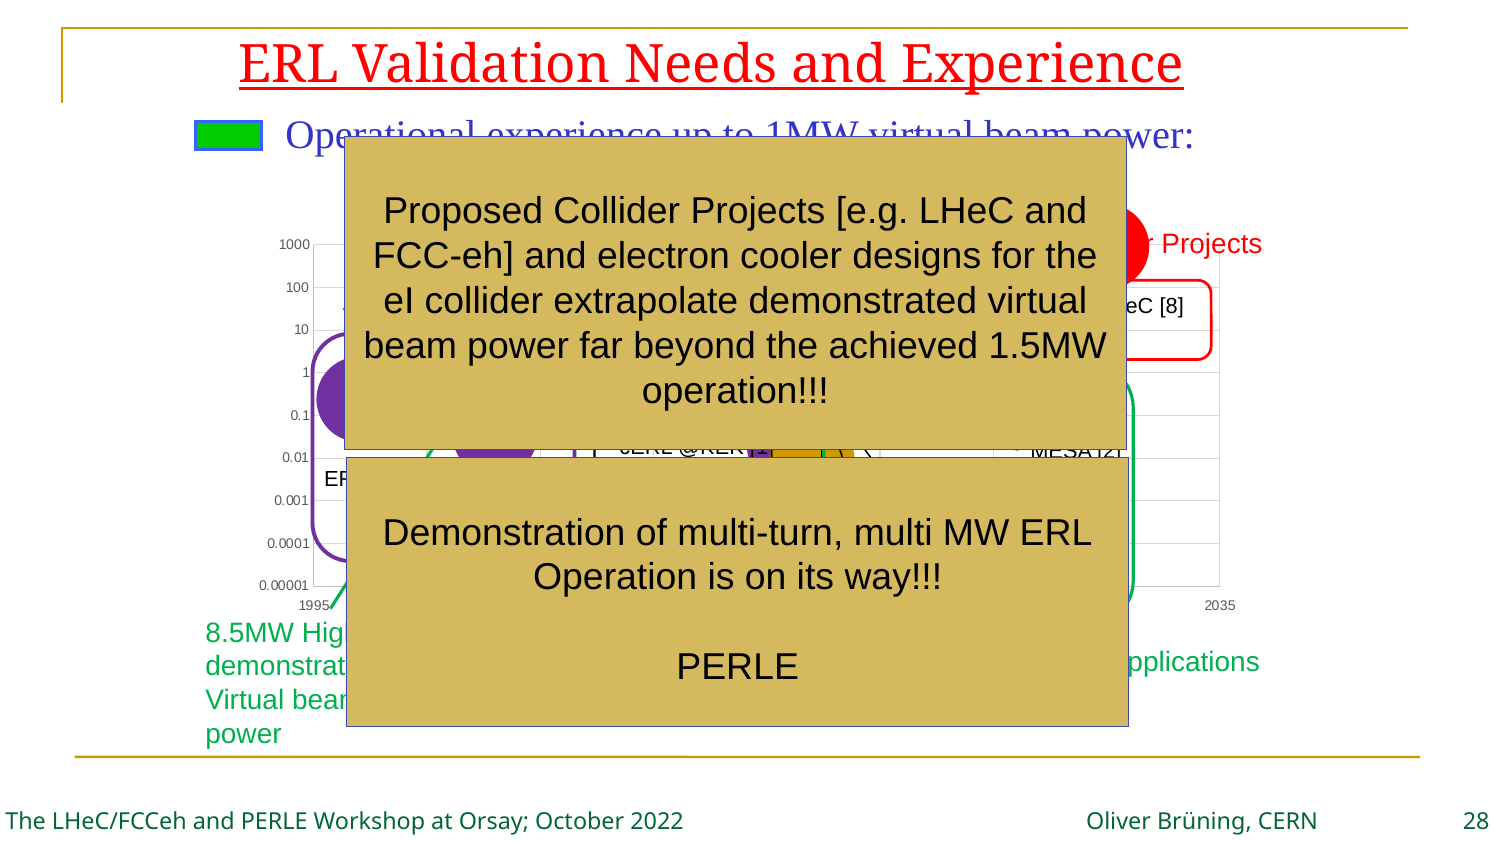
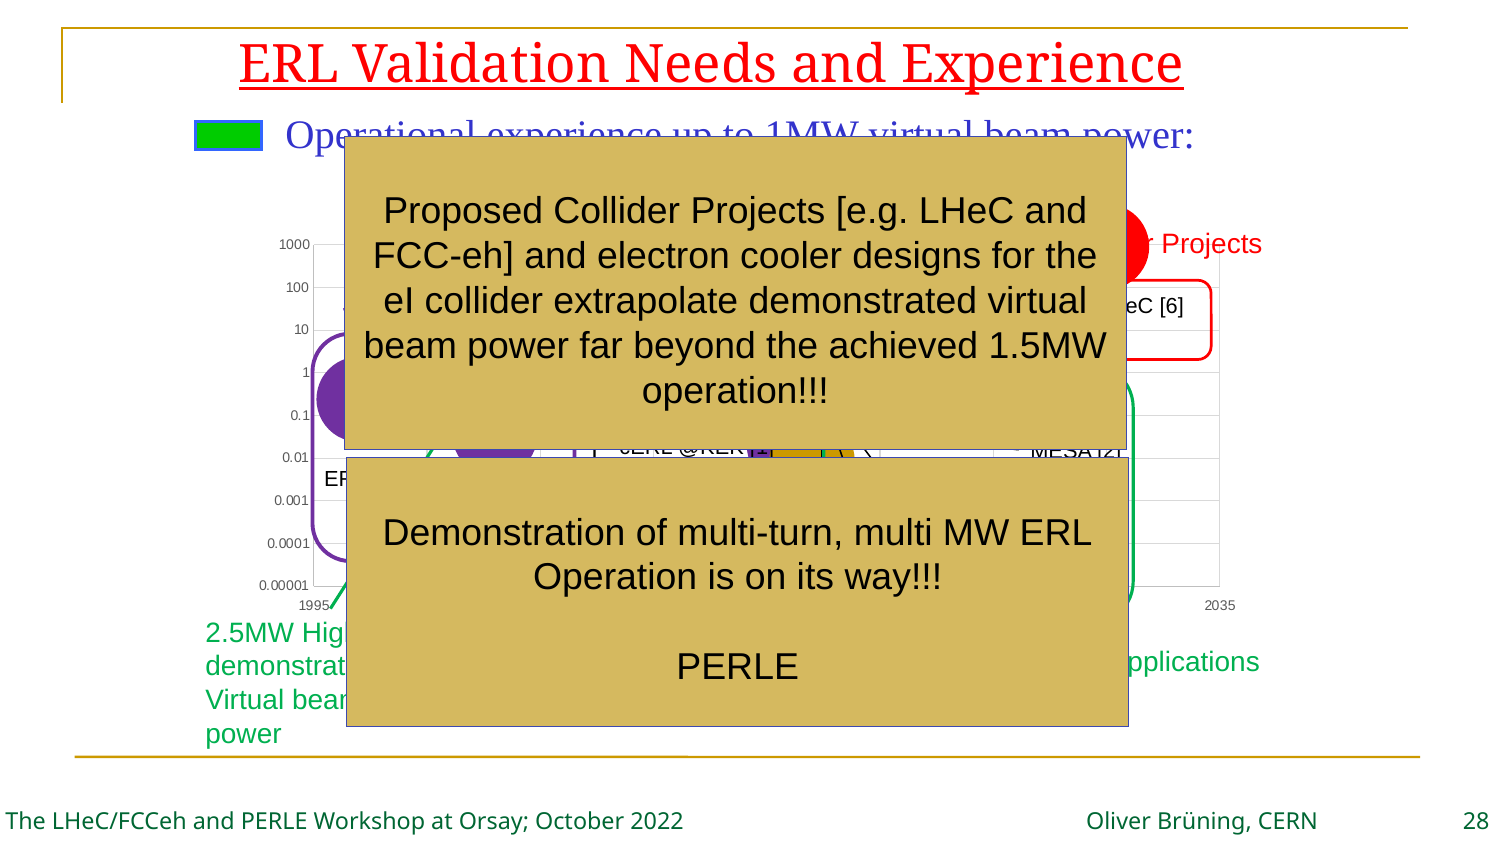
8: 8 -> 6 (1172, 307)
8.5MW: 8.5MW -> 2.5MW (250, 633)
